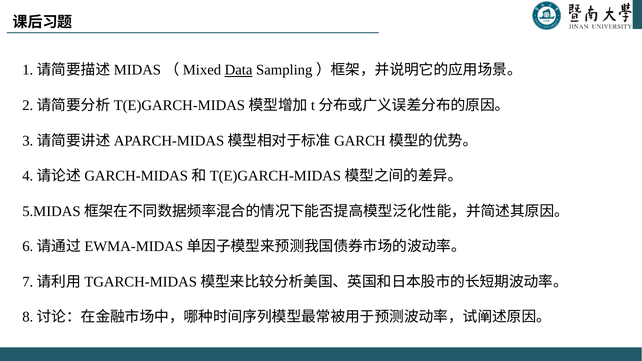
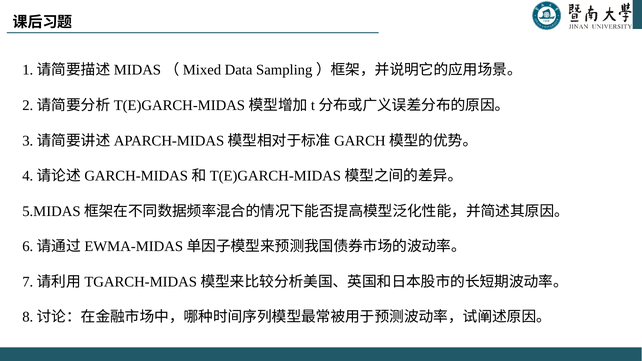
Data underline: present -> none (239, 70)
